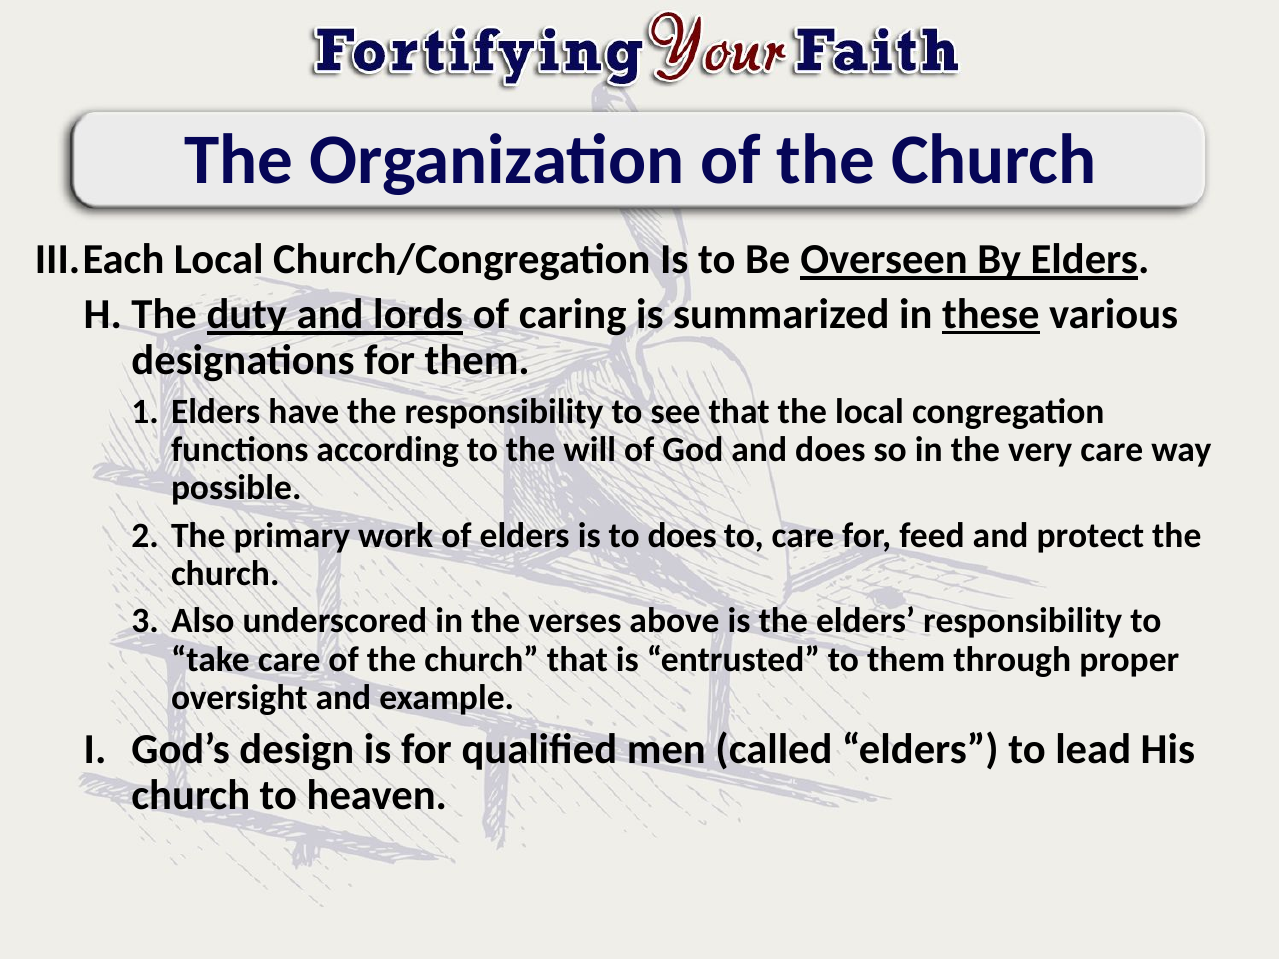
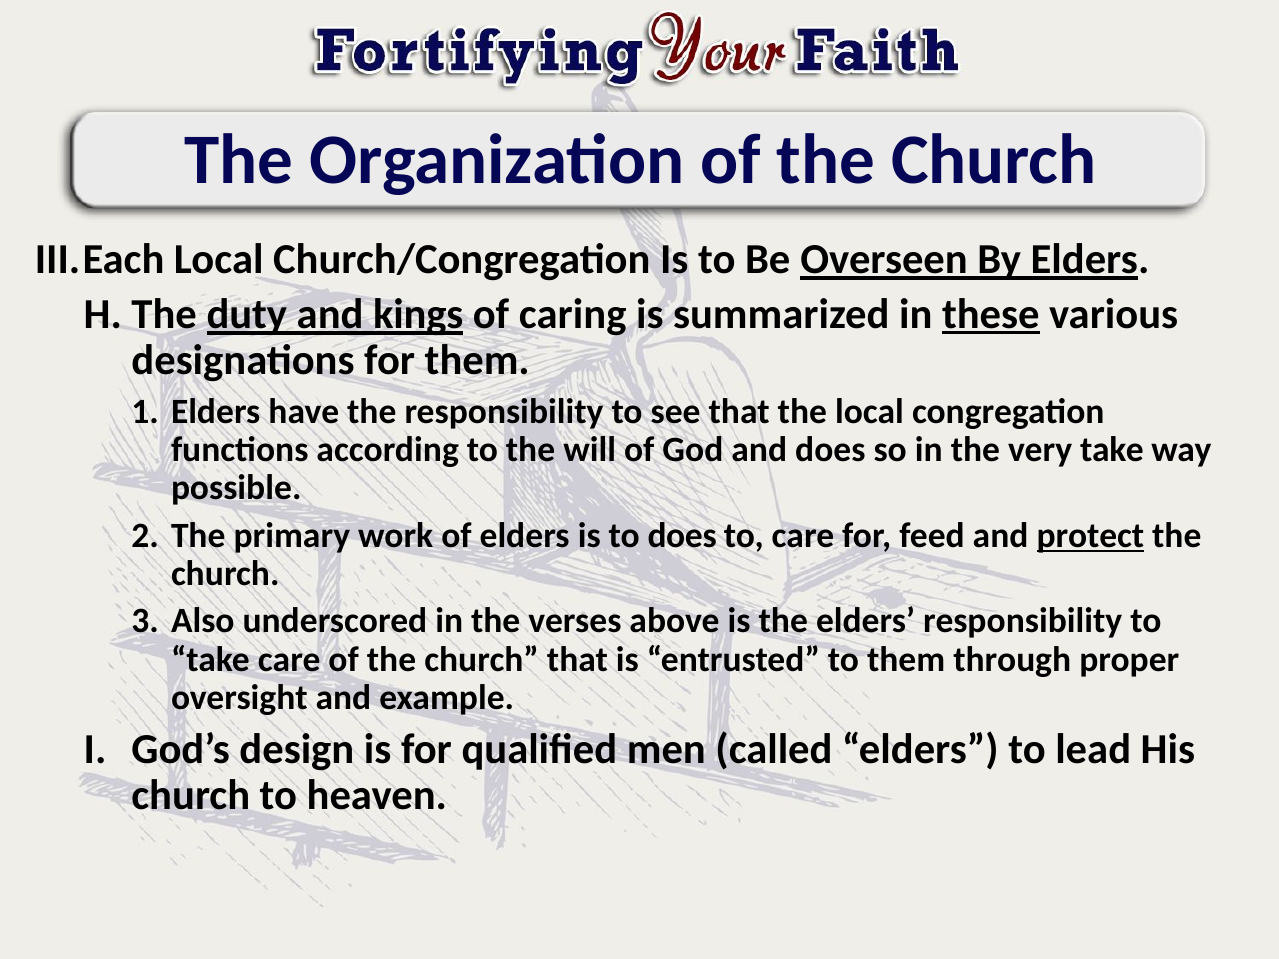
lords: lords -> kings (418, 314)
very care: care -> take (1112, 450)
protect underline: none -> present (1090, 536)
